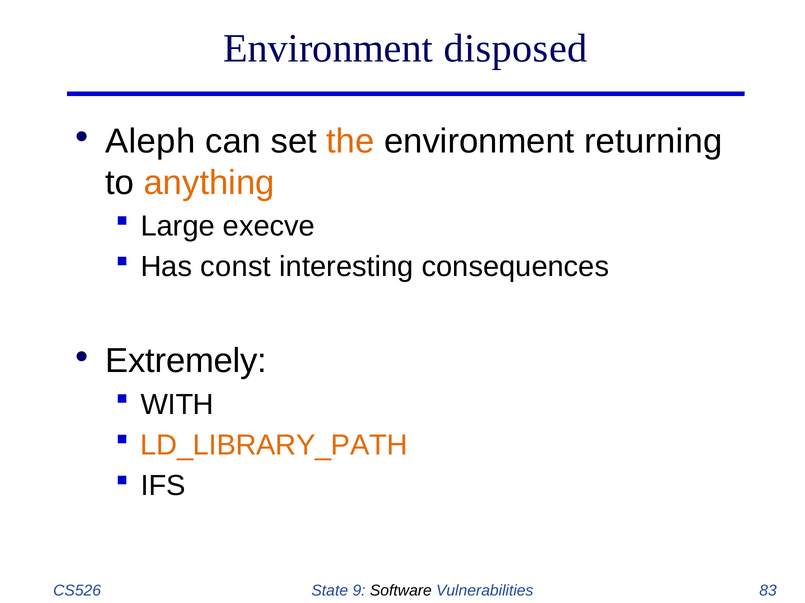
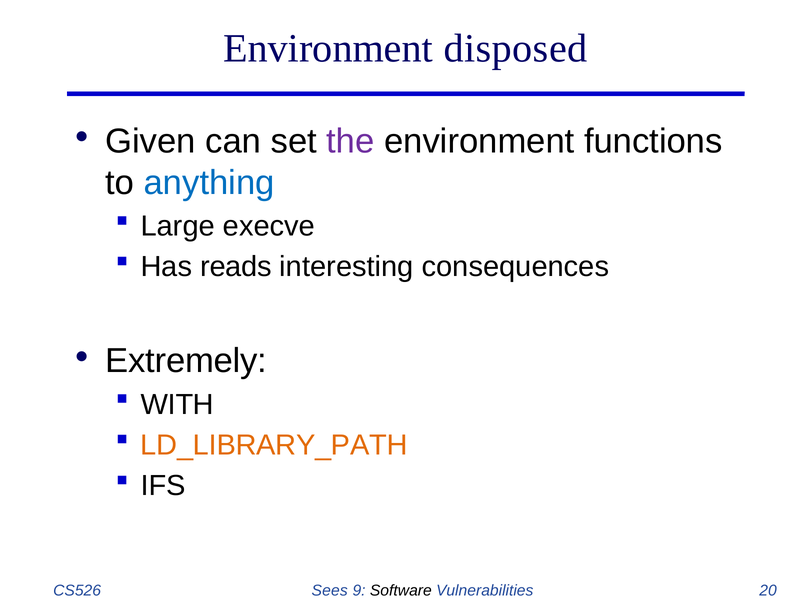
Aleph: Aleph -> Given (151, 141)
the colour: orange -> purple (350, 141)
returning: returning -> functions (653, 141)
anything colour: orange -> blue (209, 183)
const: const -> reads (236, 267)
State: State -> Sees (330, 591)
83: 83 -> 20 (768, 591)
